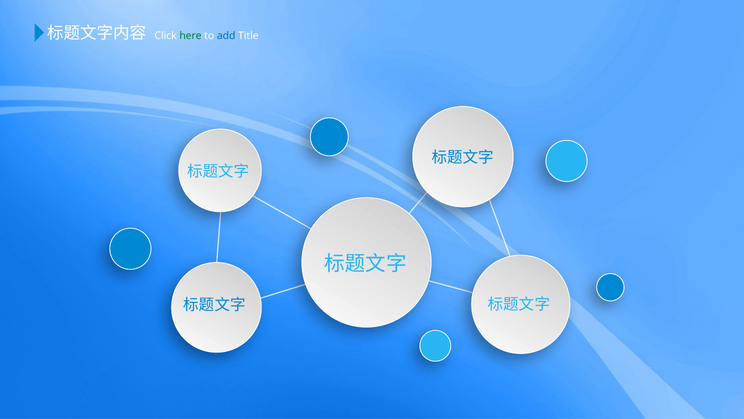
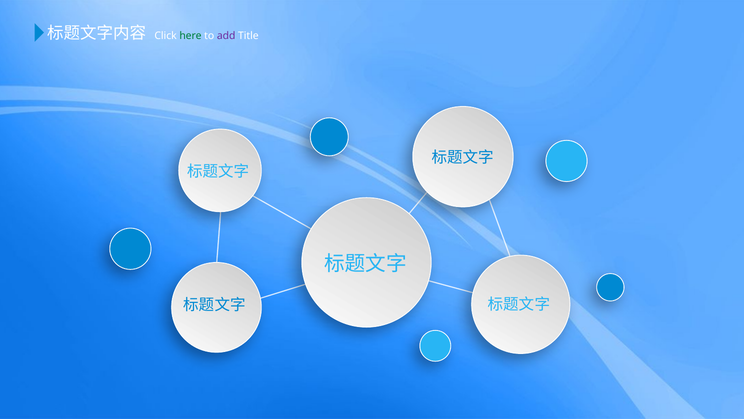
add colour: blue -> purple (226, 36)
